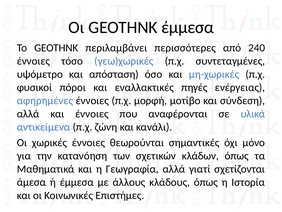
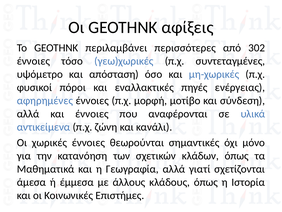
GEOTHNK έμμεσα: έμμεσα -> αφίξεις (187, 27)
240: 240 -> 302 (257, 48)
